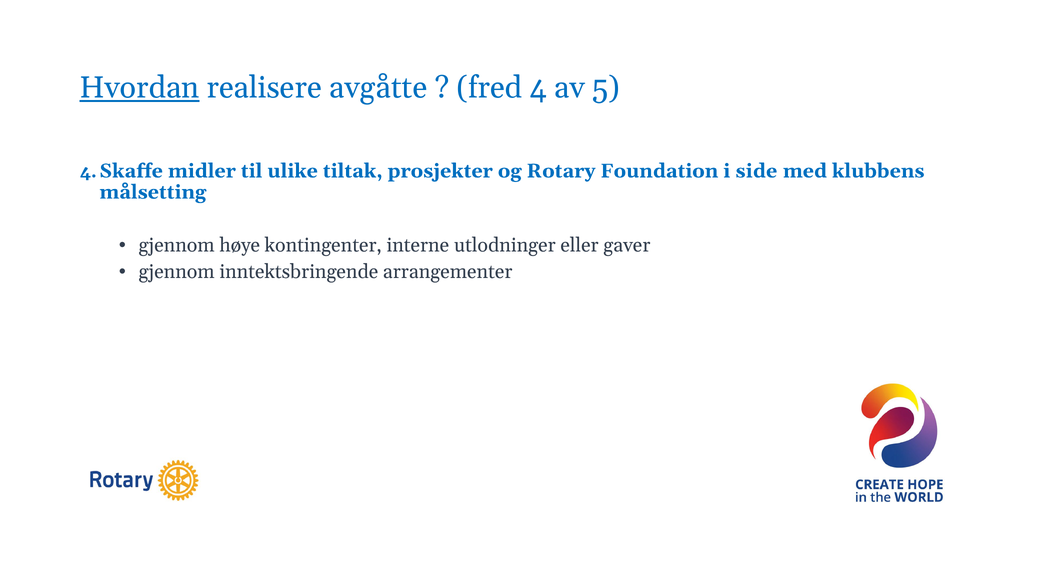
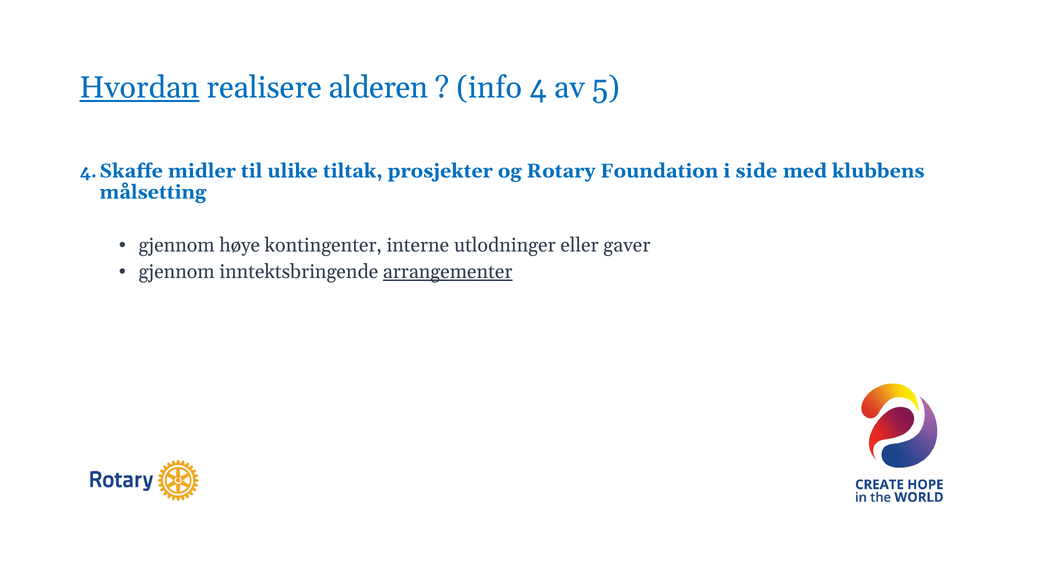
avgåtte: avgåtte -> alderen (378, 88)
fred: fred -> info (489, 88)
arrangementer underline: none -> present (448, 272)
